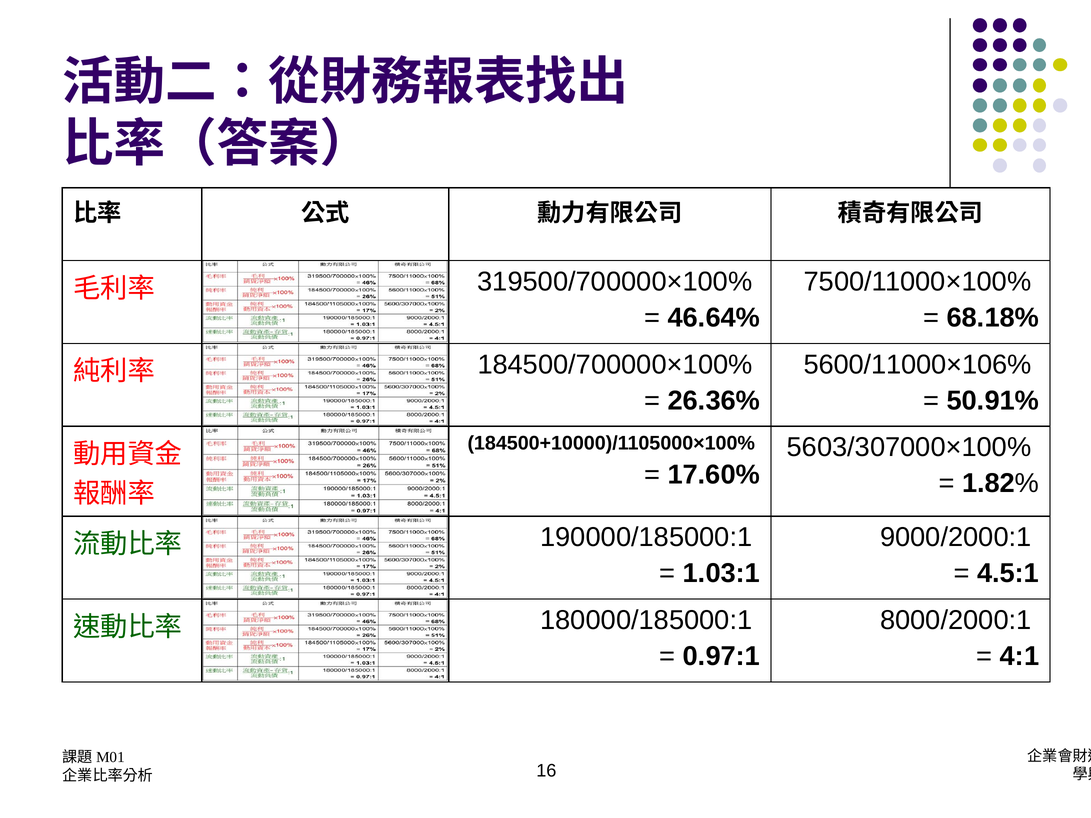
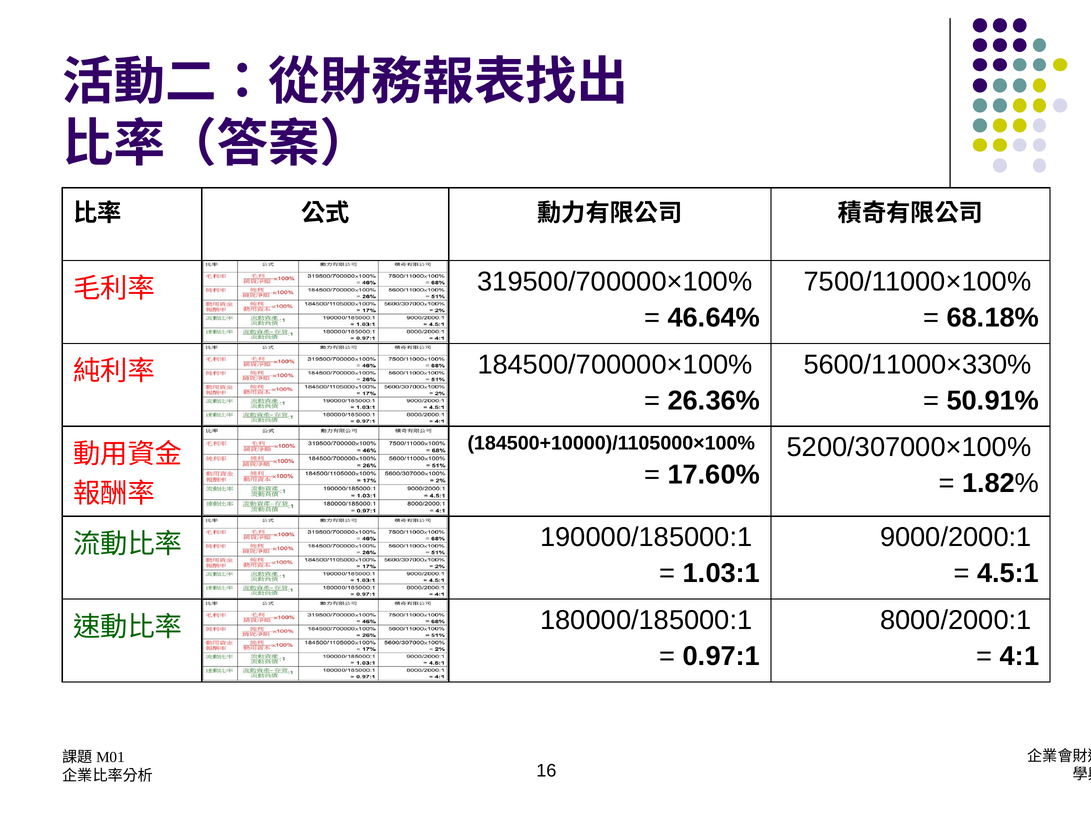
5600/11000×106%: 5600/11000×106% -> 5600/11000×330% (918, 365)
5603/307000×100%: 5603/307000×100% -> 5200/307000×100% (909, 448)
